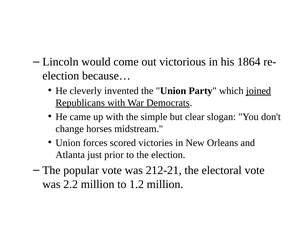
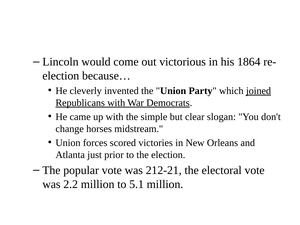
1.2: 1.2 -> 5.1 (137, 184)
